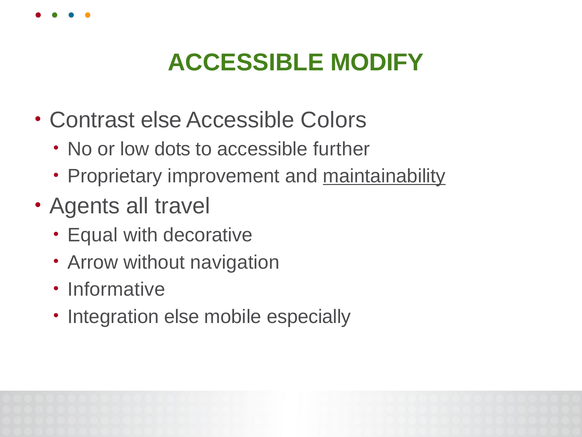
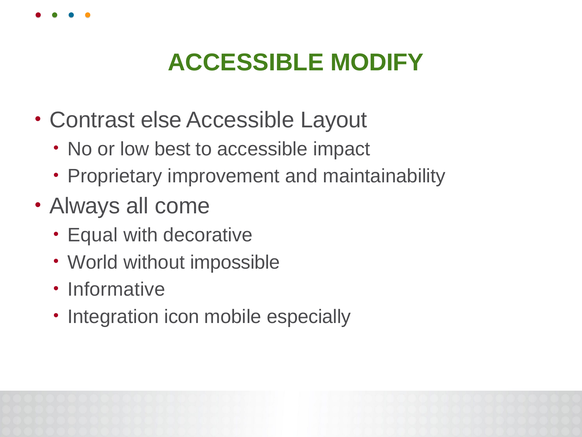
Colors: Colors -> Layout (334, 120)
dots: dots -> best (173, 149)
further: further -> impact (342, 149)
maintainability underline: present -> none (384, 176)
Agents: Agents -> Always (85, 206)
travel: travel -> come (183, 206)
Arrow: Arrow -> World (93, 262)
navigation: navigation -> impossible (235, 262)
Integration else: else -> icon (182, 316)
